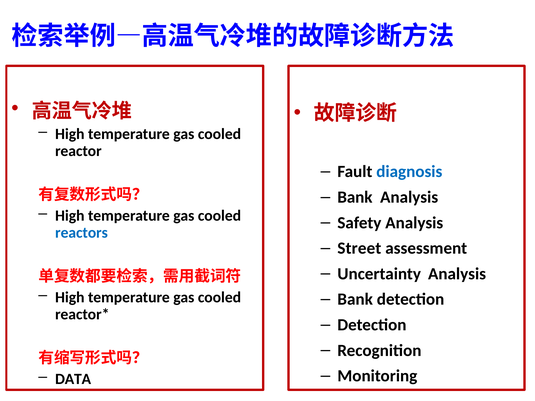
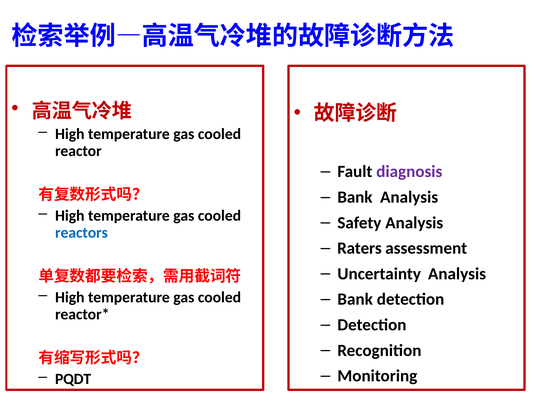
diagnosis colour: blue -> purple (409, 172)
Street: Street -> Raters (359, 248)
DATA: DATA -> PQDT (73, 379)
